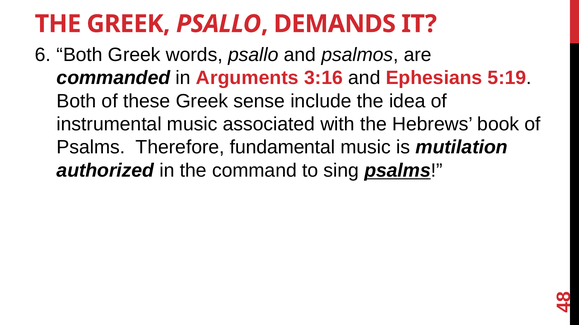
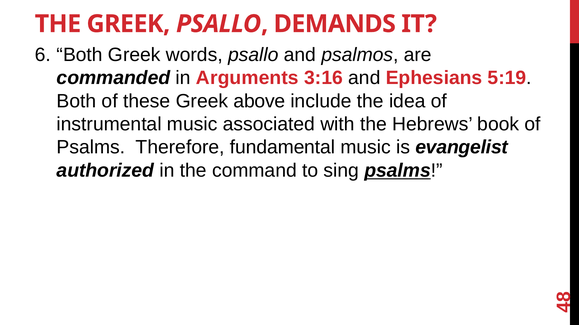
sense: sense -> above (259, 101)
mutilation: mutilation -> evangelist (462, 148)
